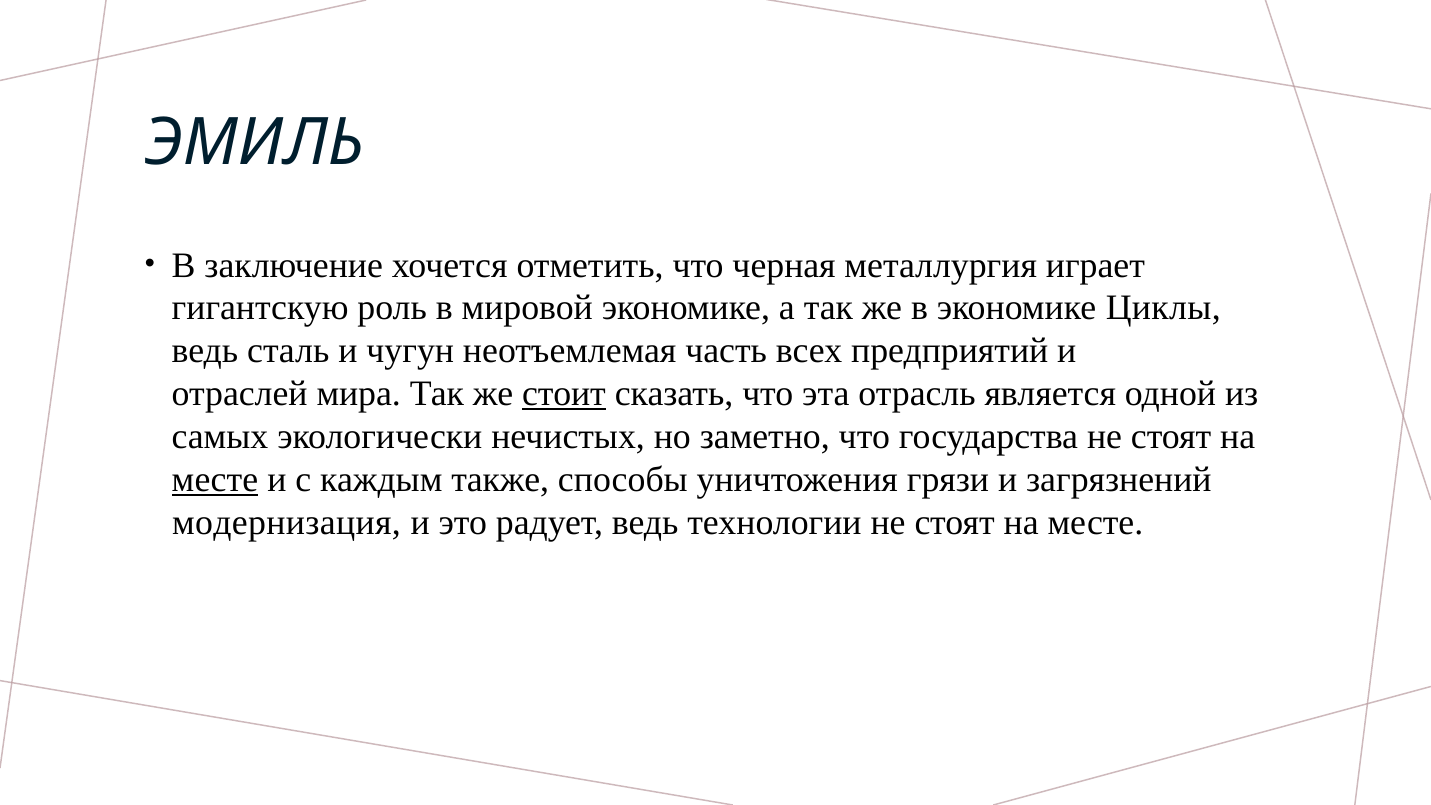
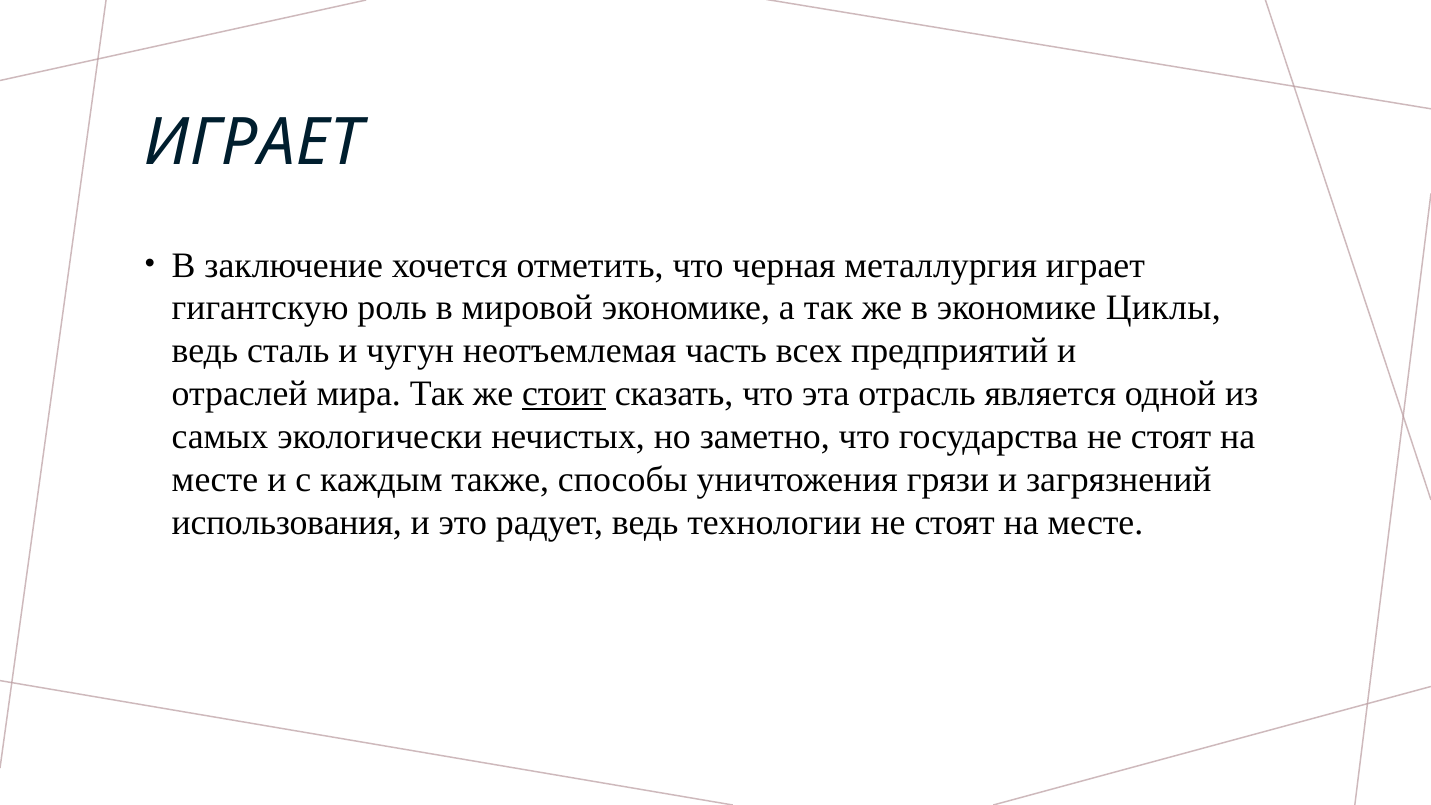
ЭМИЛЬ: ЭМИЛЬ -> ИГРАЕТ (255, 143)
месте underline: present -> none (215, 480)
модернизация: модернизация -> использования (287, 523)
